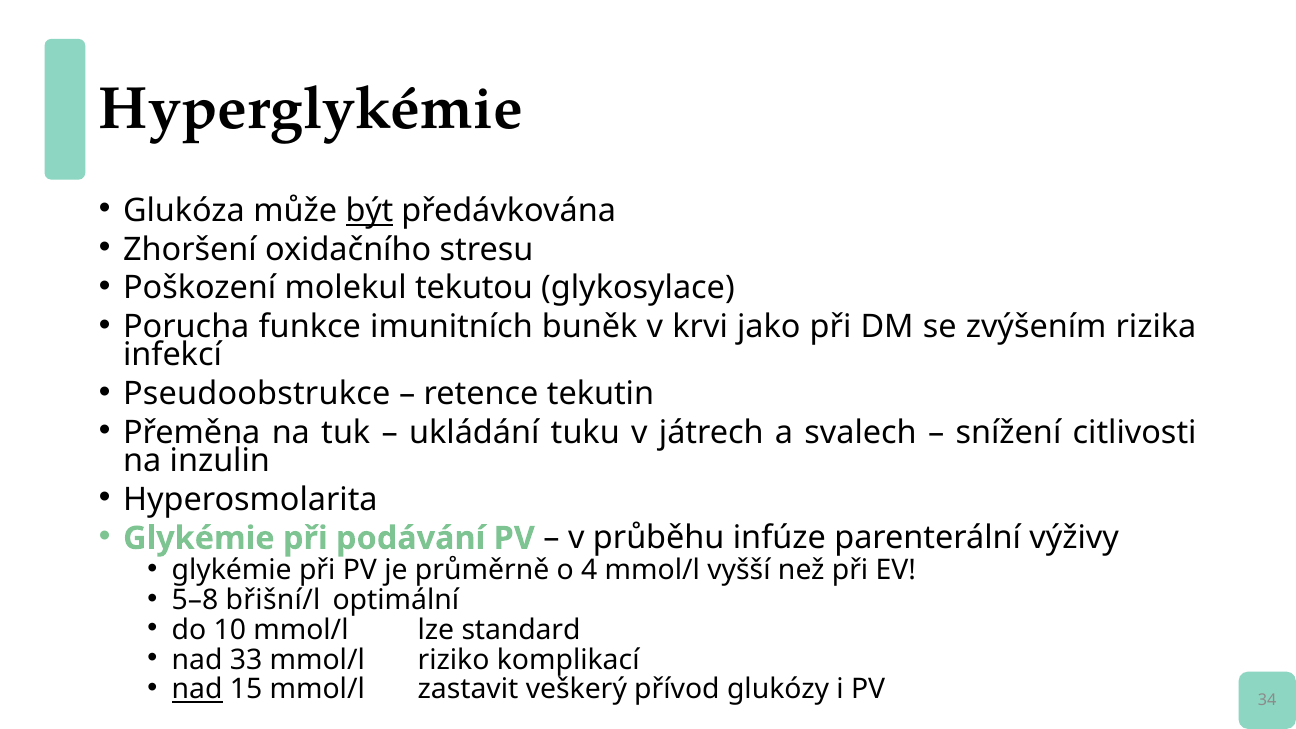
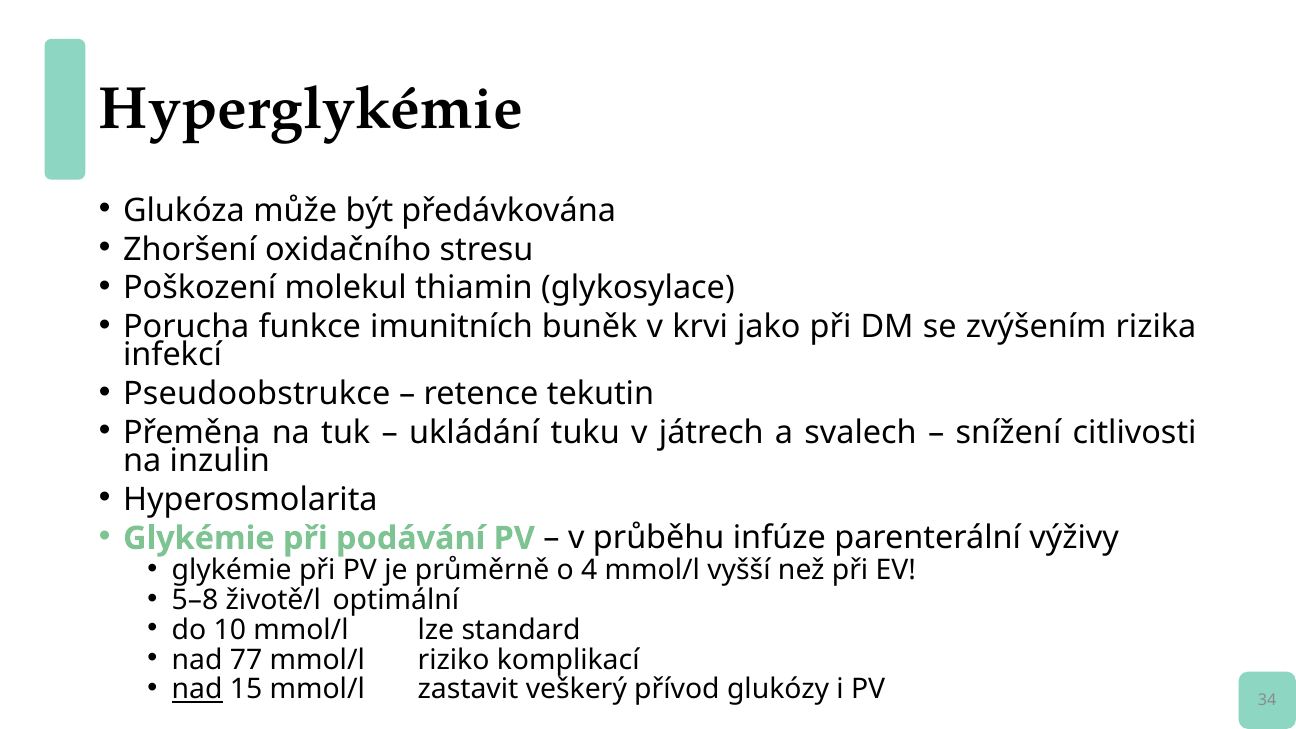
být underline: present -> none (369, 211)
tekutou: tekutou -> thiamin (474, 288)
břišní/l: břišní/l -> životě/l (273, 600)
33: 33 -> 77 (246, 660)
